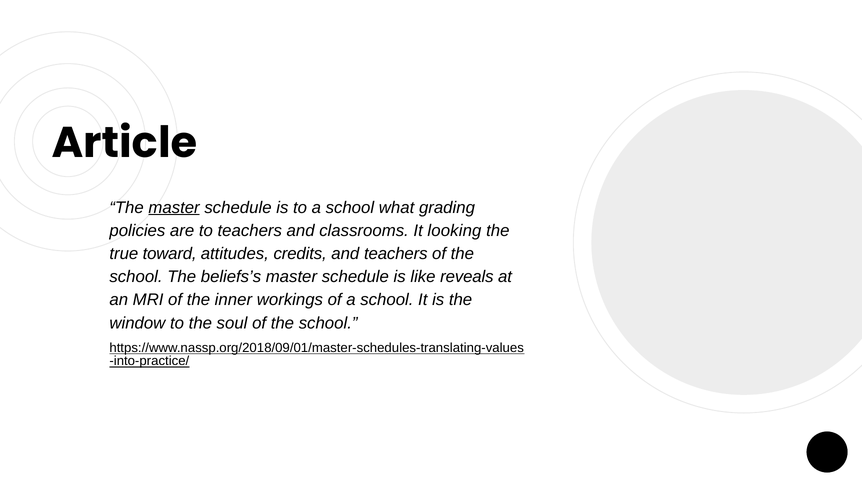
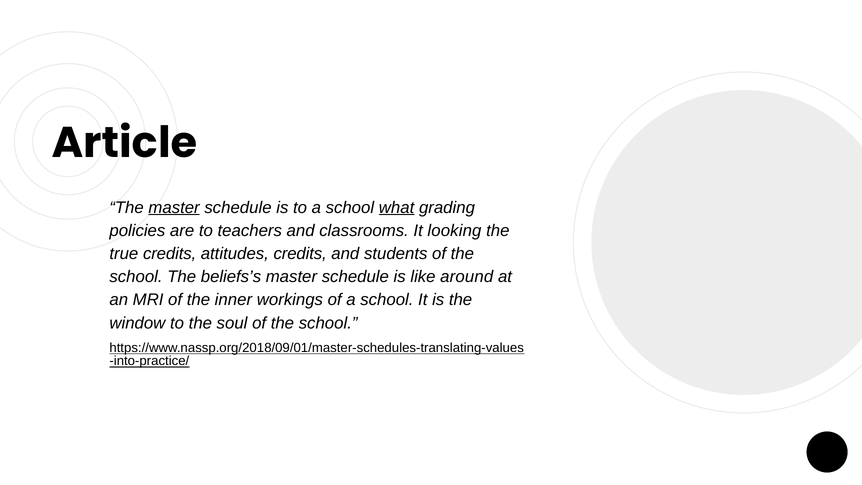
what underline: none -> present (397, 207)
true toward: toward -> credits (170, 254)
and teachers: teachers -> students (396, 254)
reveals: reveals -> around (467, 277)
